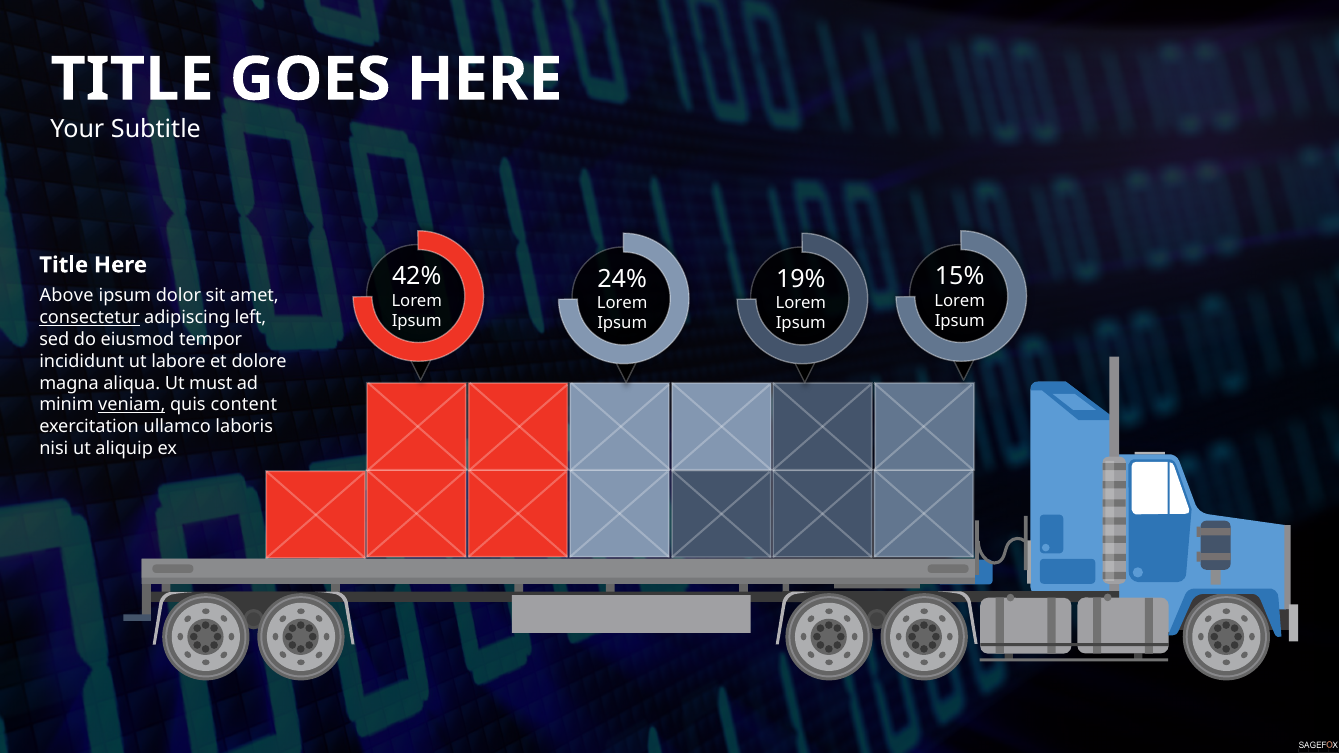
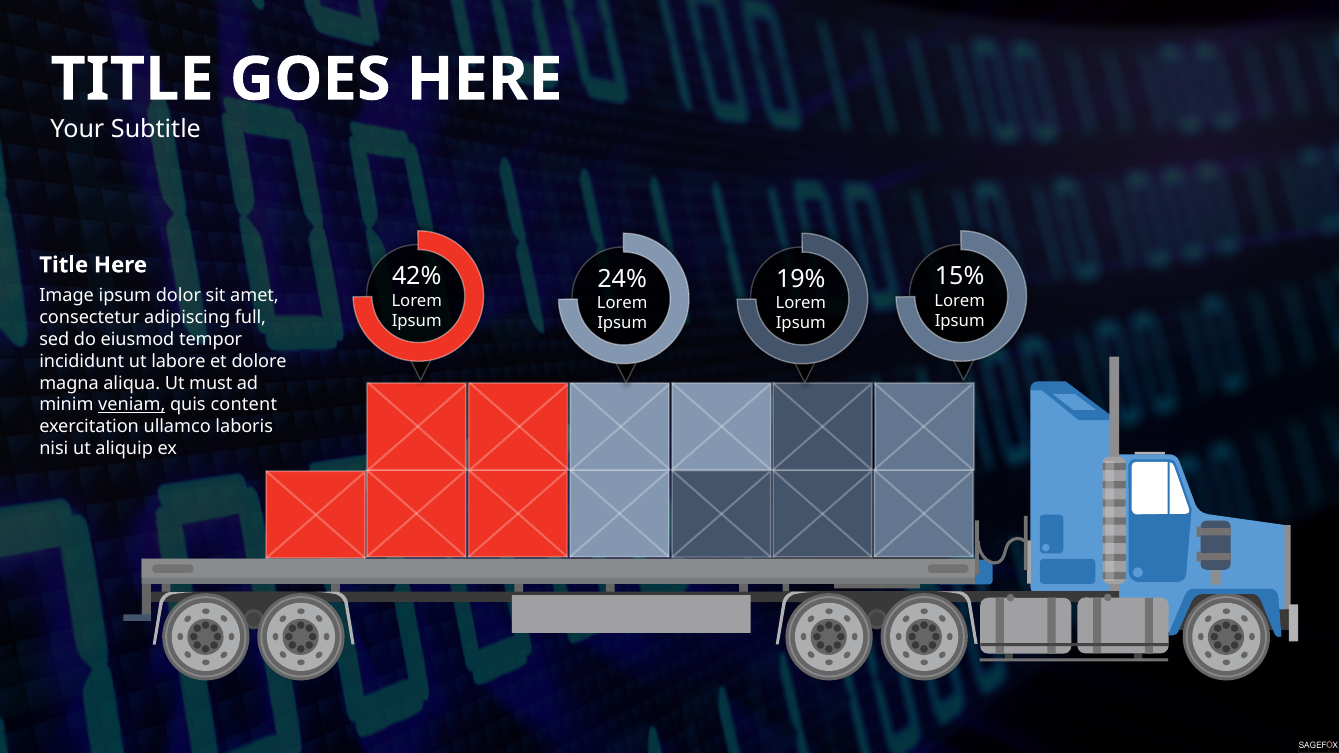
Above: Above -> Image (67, 296)
consectetur underline: present -> none (89, 318)
left: left -> full (250, 318)
